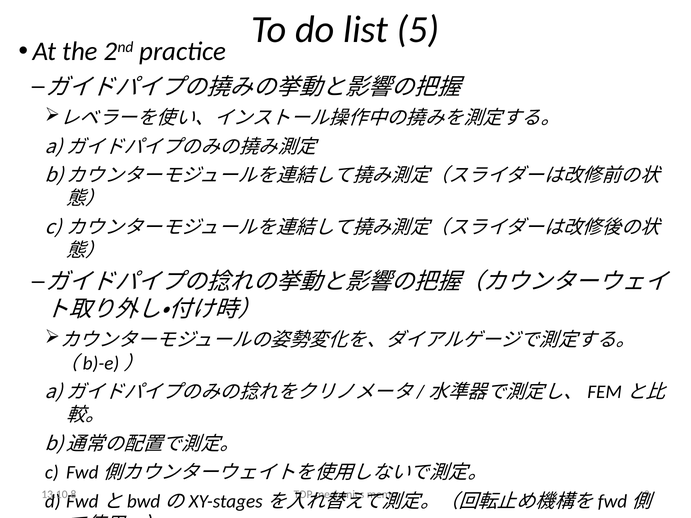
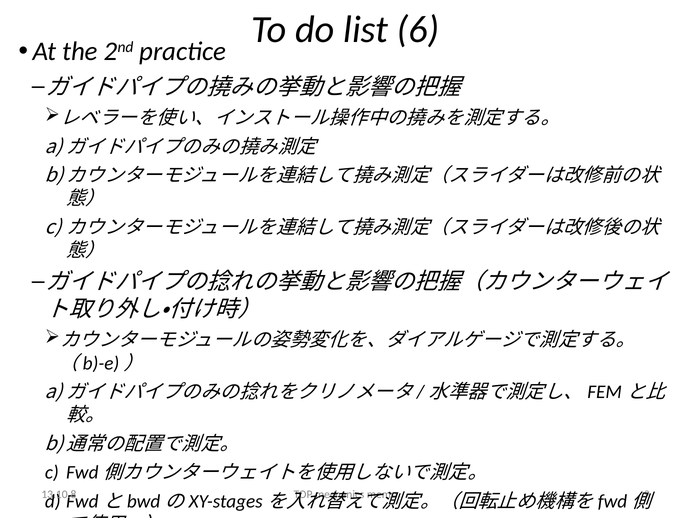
5: 5 -> 6 (418, 29)
